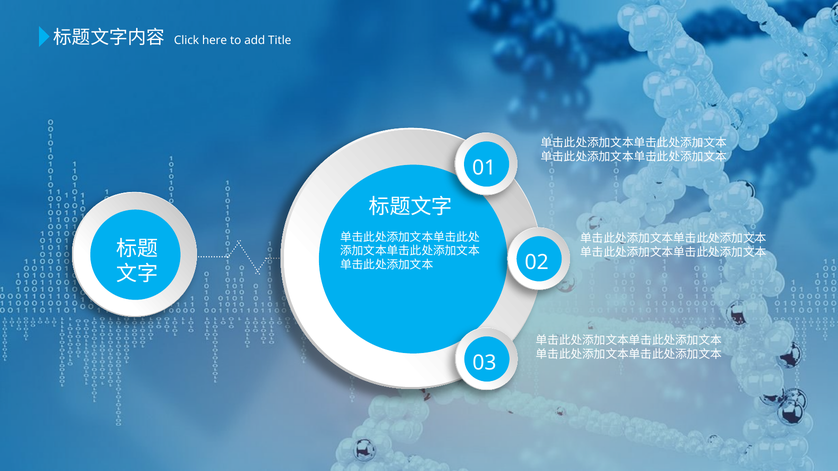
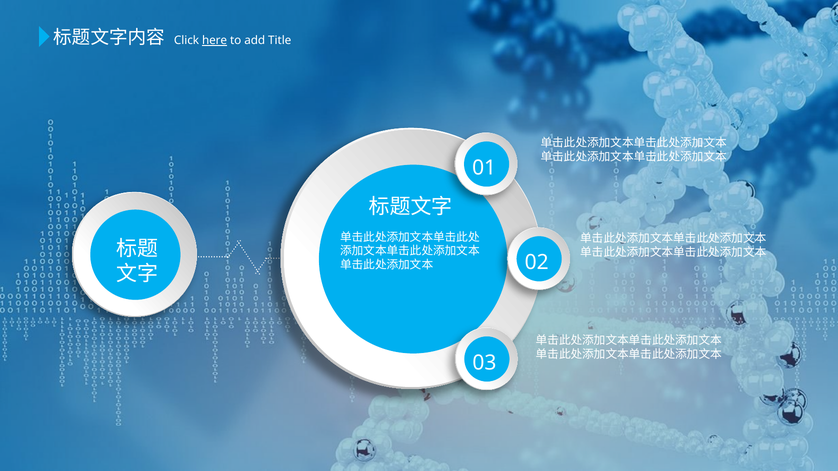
here underline: none -> present (215, 40)
